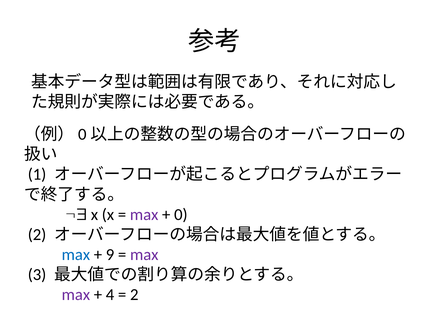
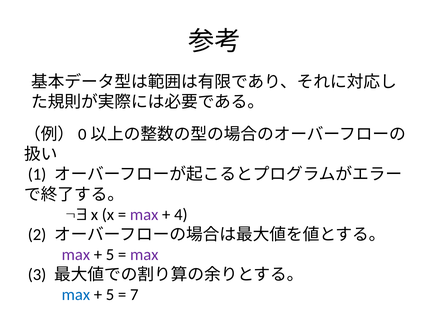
0: 0 -> 4 (181, 214)
max colour: blue -> purple (76, 254)
9: 9 -> 5 (110, 254)
max colour: purple -> blue (76, 295)
4: 4 -> 5 (110, 295)
2: 2 -> 7 (134, 295)
